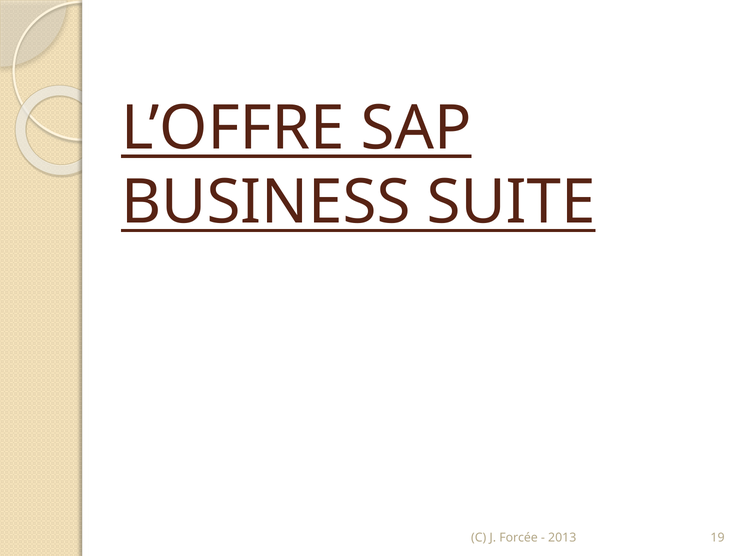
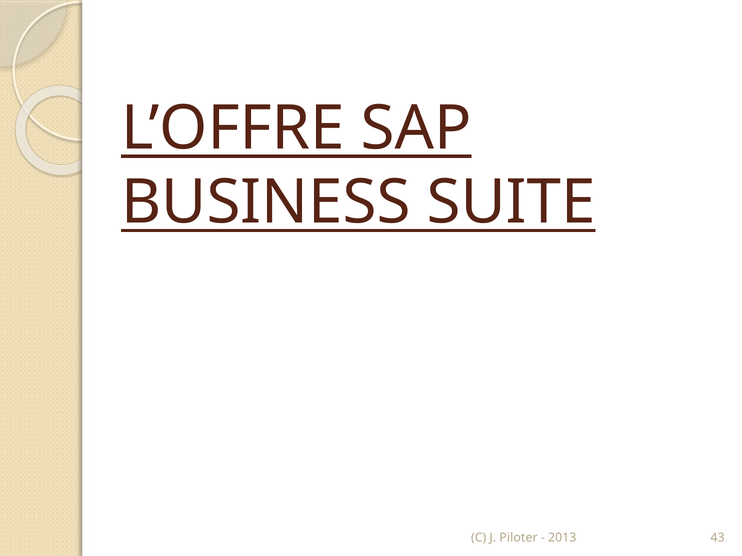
Forcée: Forcée -> Piloter (518, 538)
19: 19 -> 43 (718, 538)
